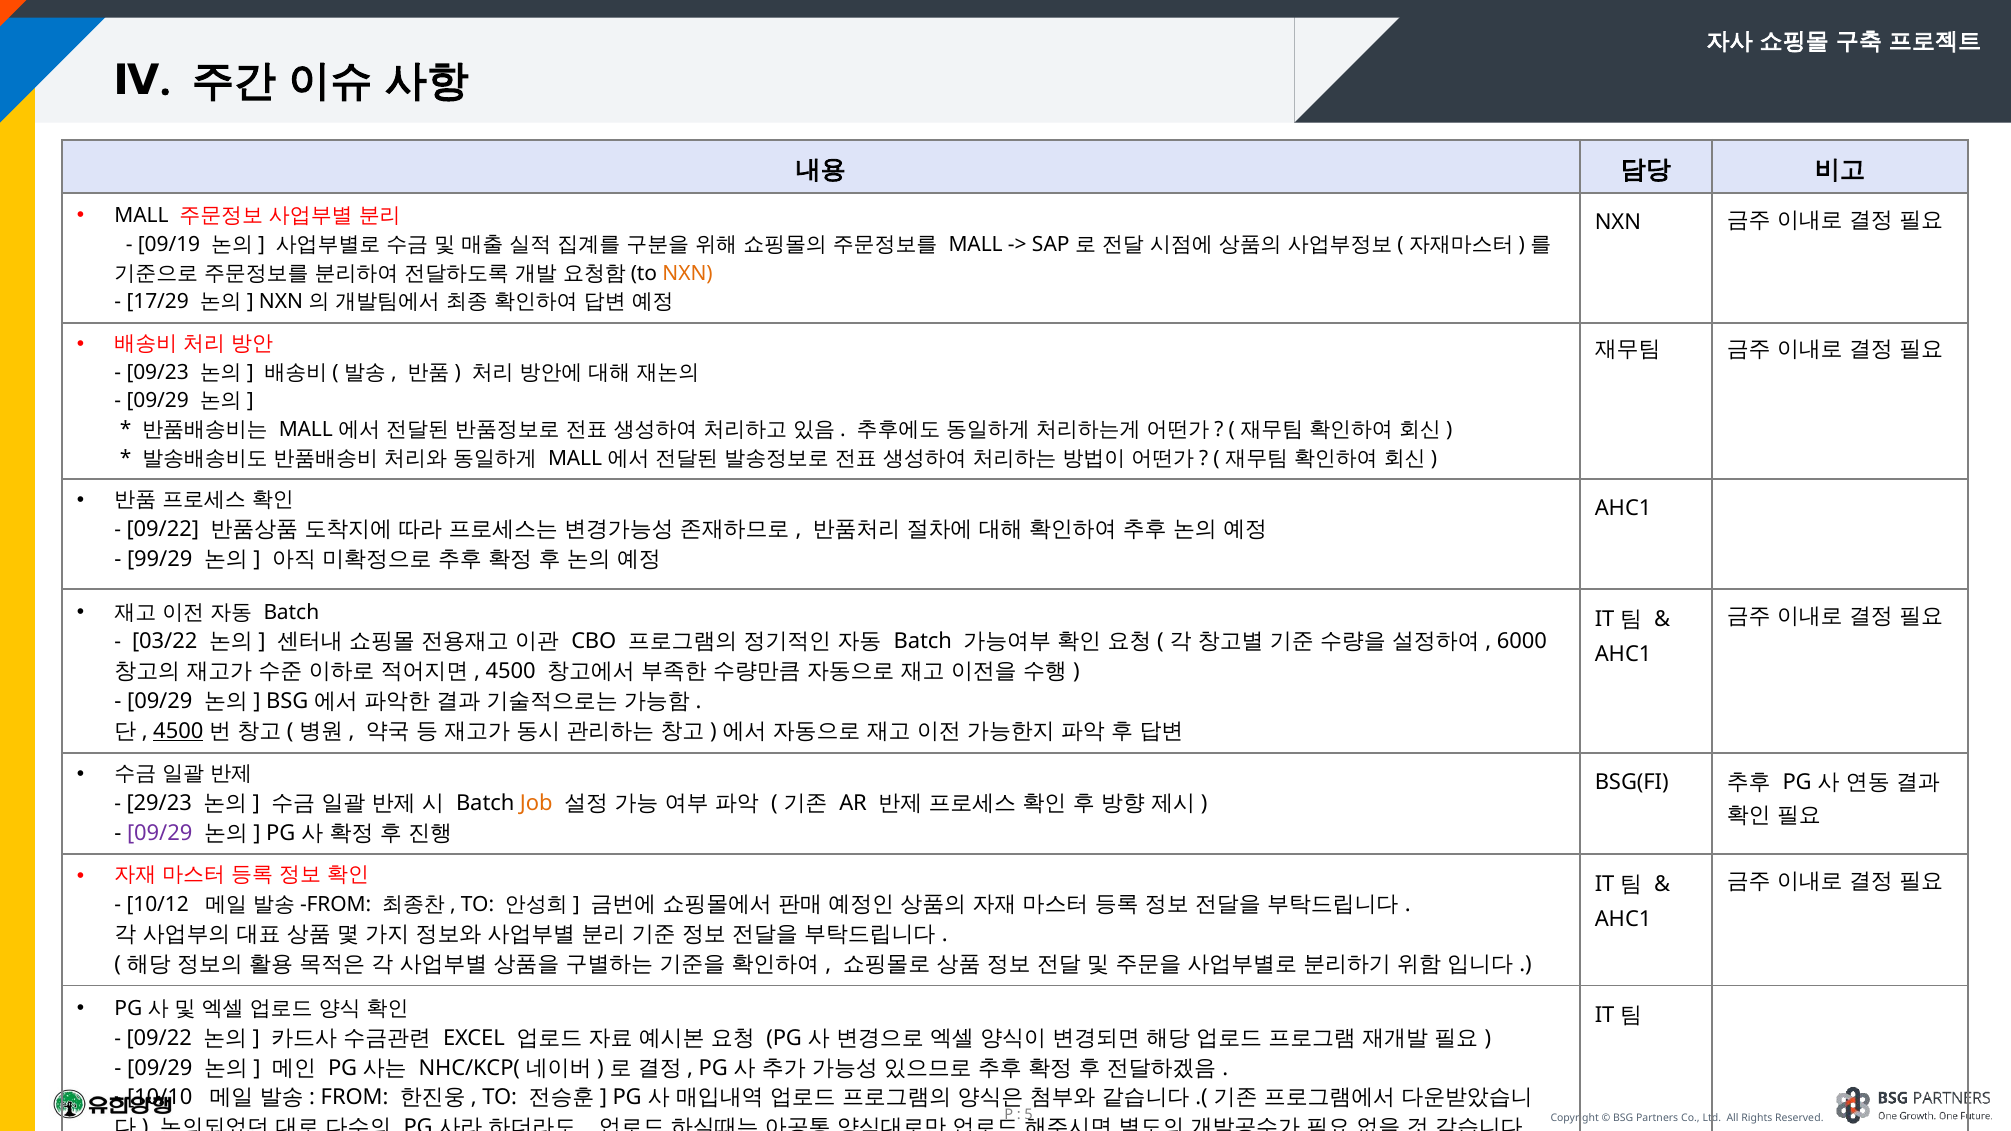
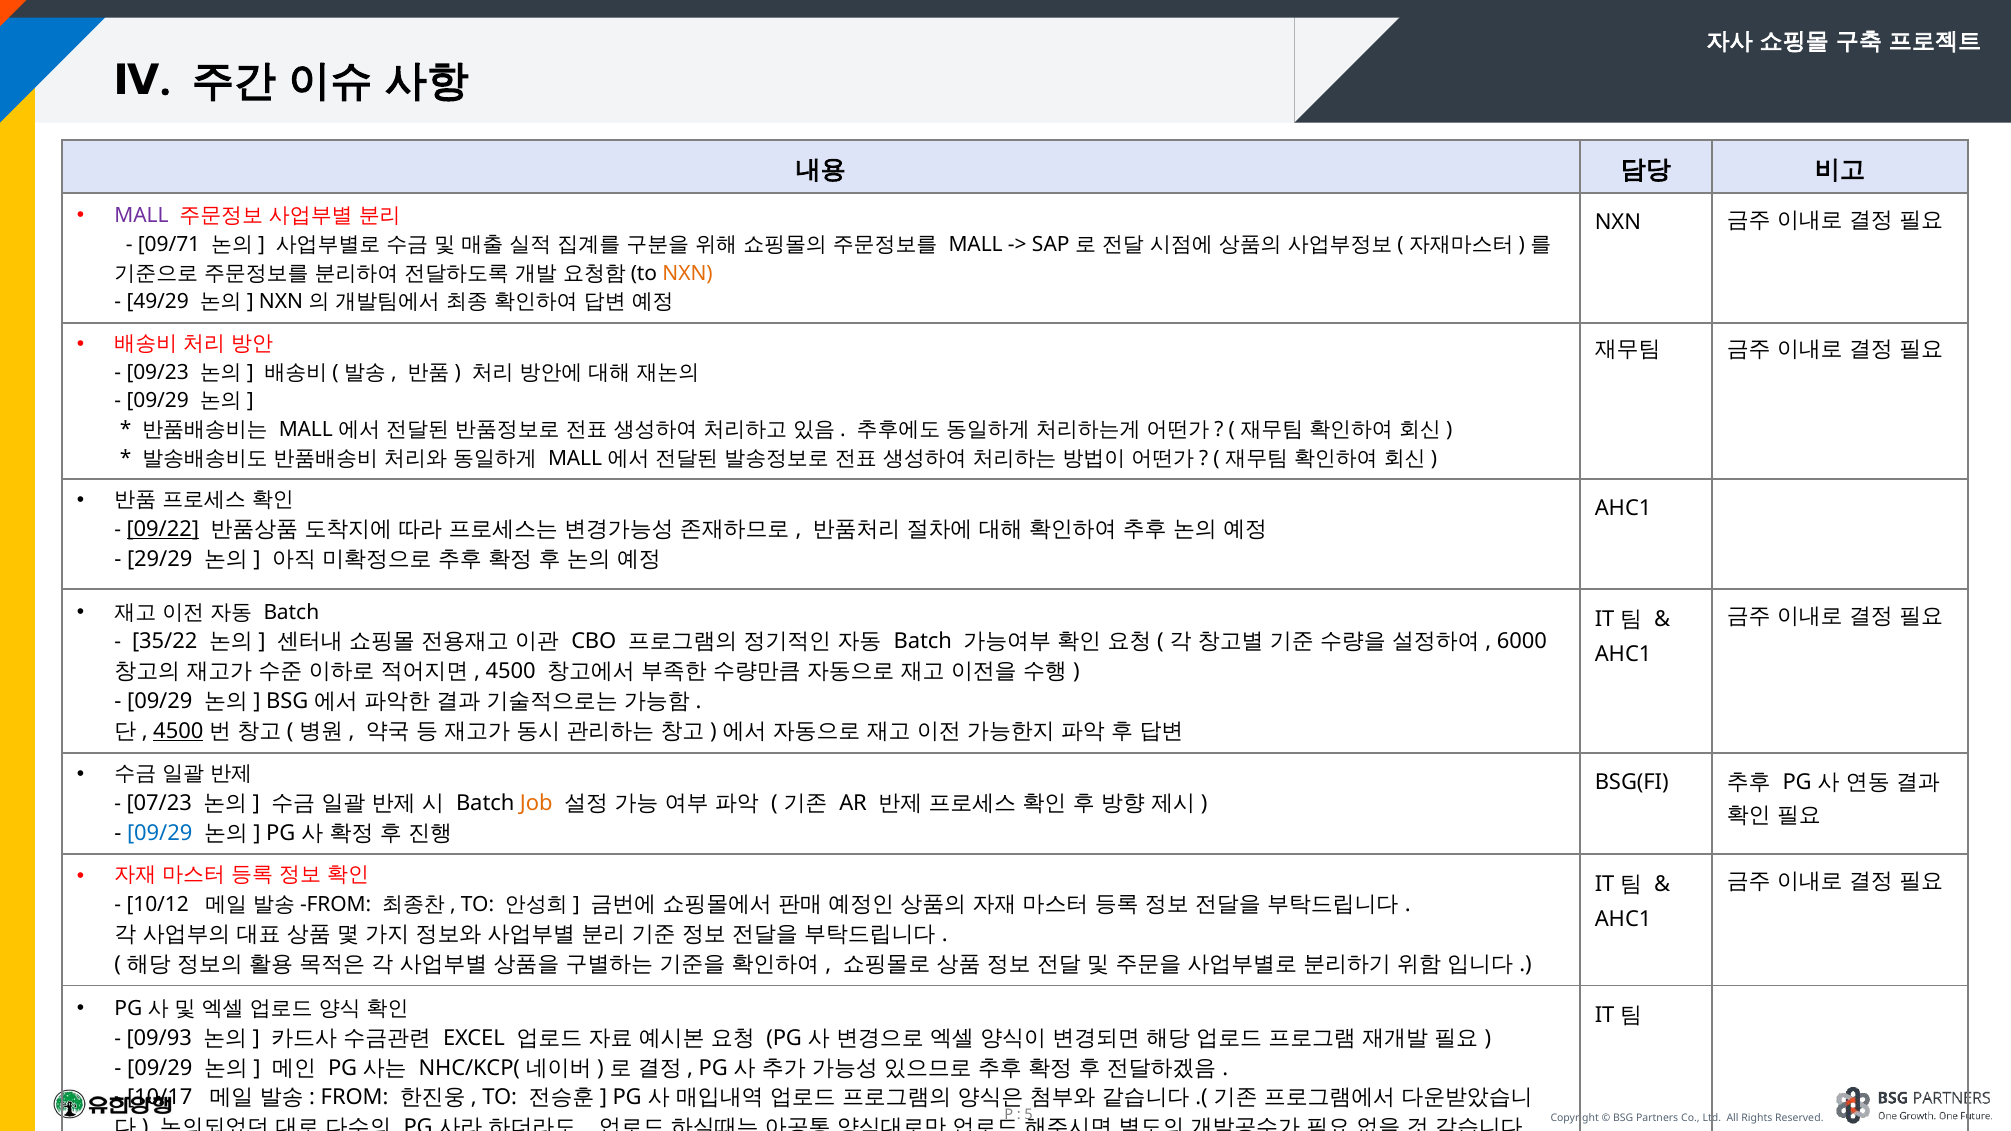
MALL colour: black -> purple (142, 216)
09/19: 09/19 -> 09/71 (169, 245)
17/29: 17/29 -> 49/29 (158, 302)
09/22 underline: none -> present (163, 529)
99/29: 99/29 -> 29/29 (160, 559)
03/22: 03/22 -> 35/22 (165, 642)
29/23: 29/23 -> 07/23 (159, 803)
09/29 colour: purple -> blue (160, 833)
09/22: 09/22 -> 09/93 (159, 1038)
10/10: 10/10 -> 10/17 (160, 1098)
